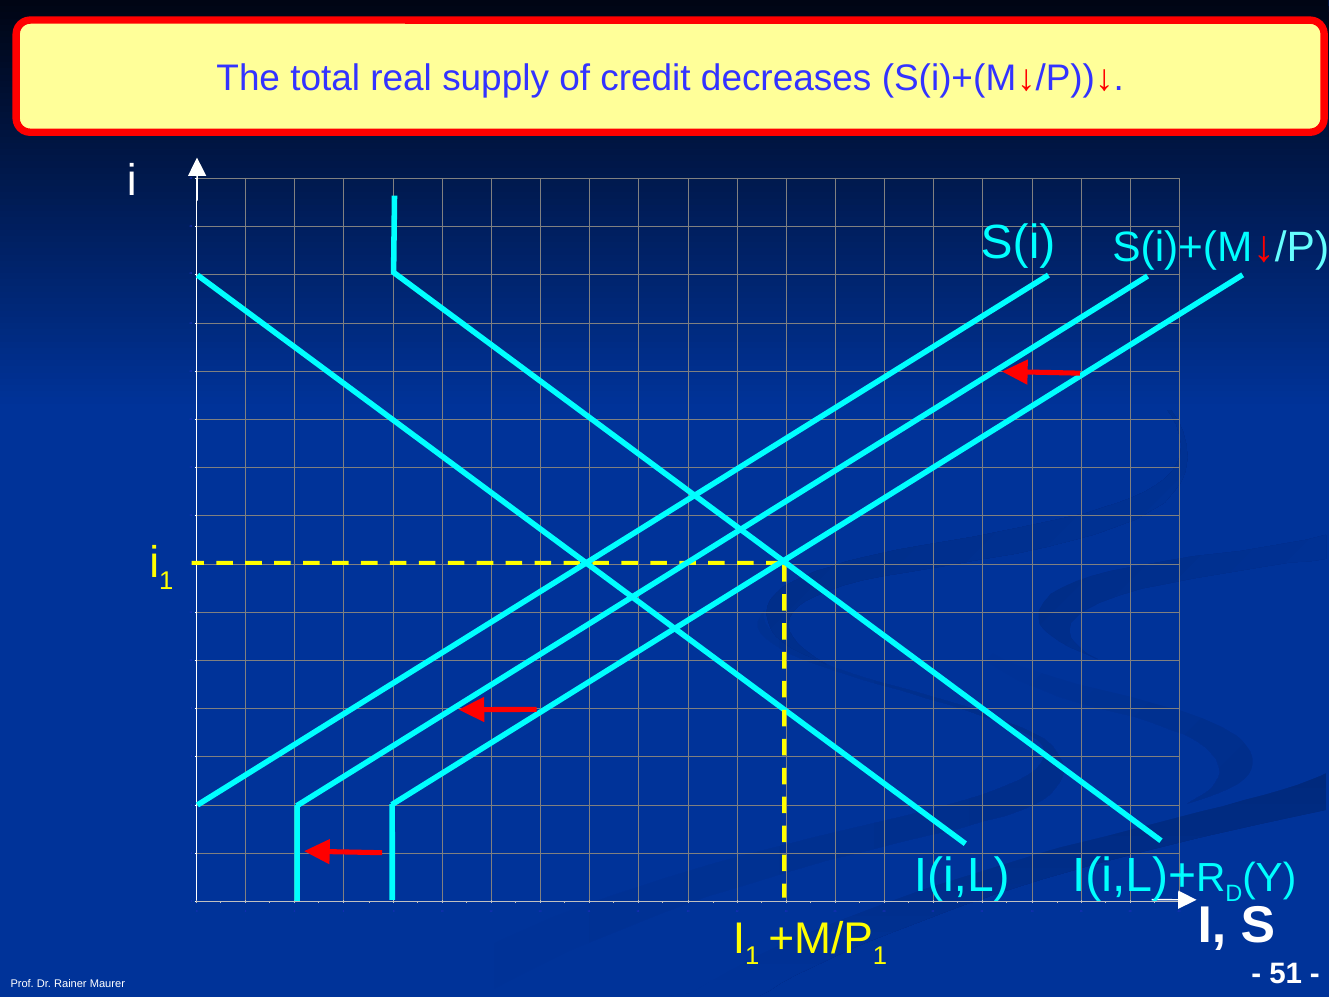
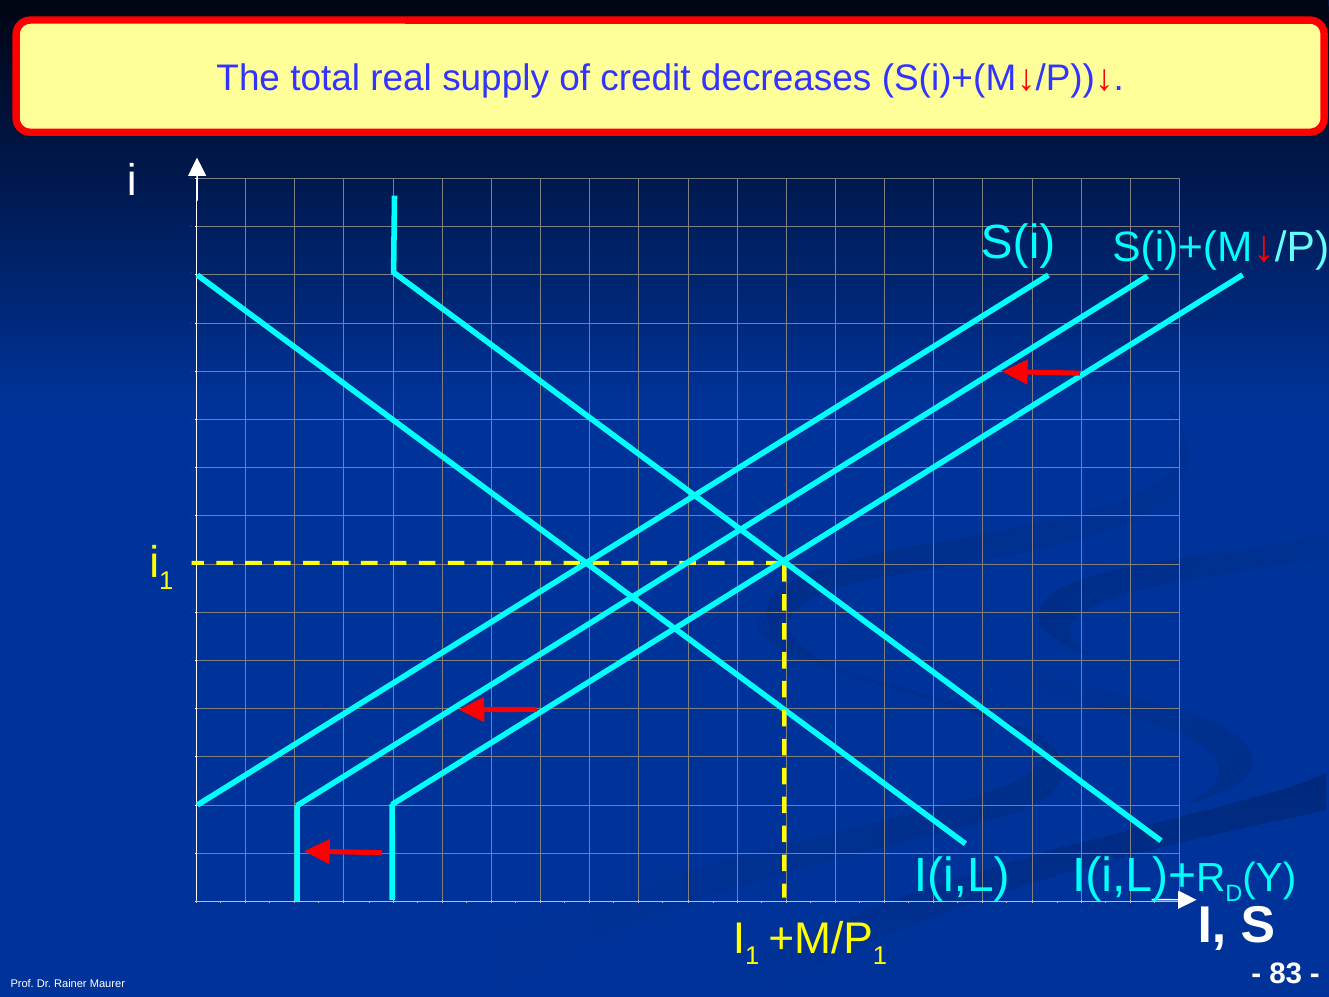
51: 51 -> 83 (1286, 974)
